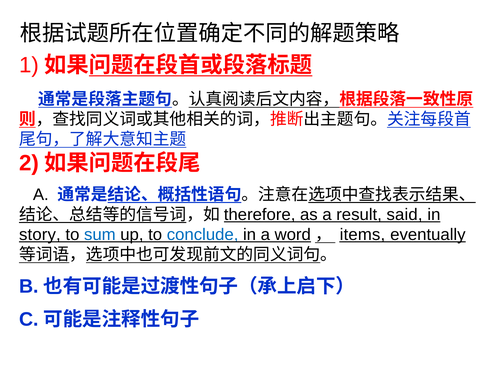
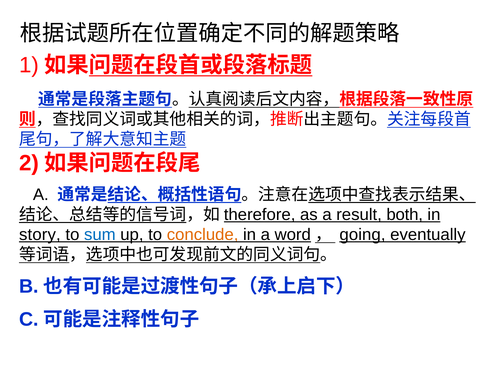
said: said -> both (405, 215)
conclude colour: blue -> orange (203, 235)
items: items -> going (362, 235)
